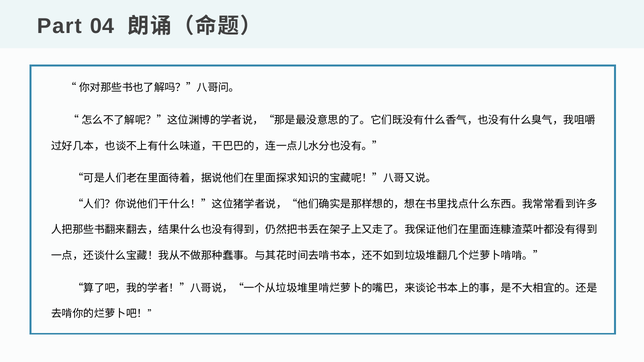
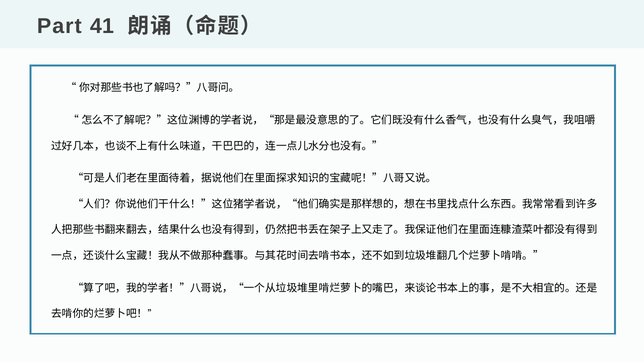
04: 04 -> 41 (102, 26)
